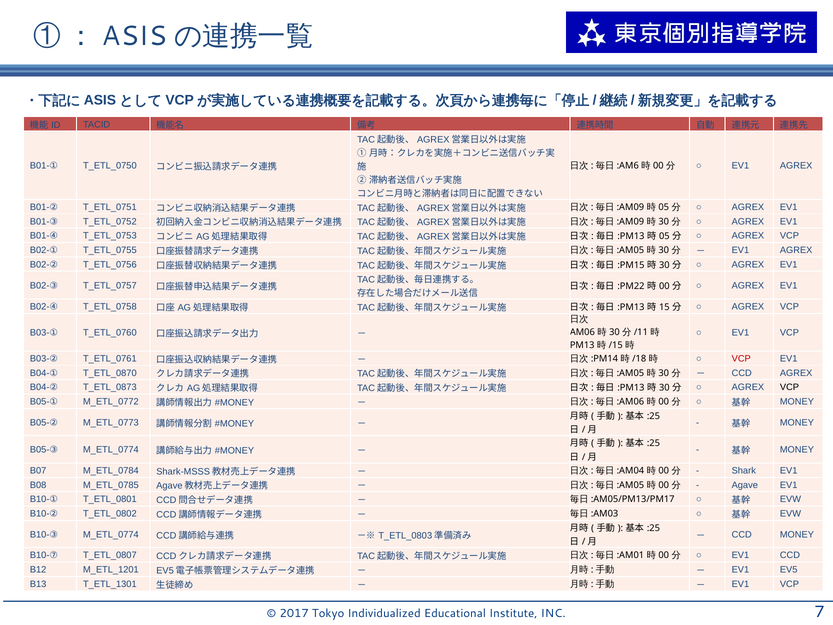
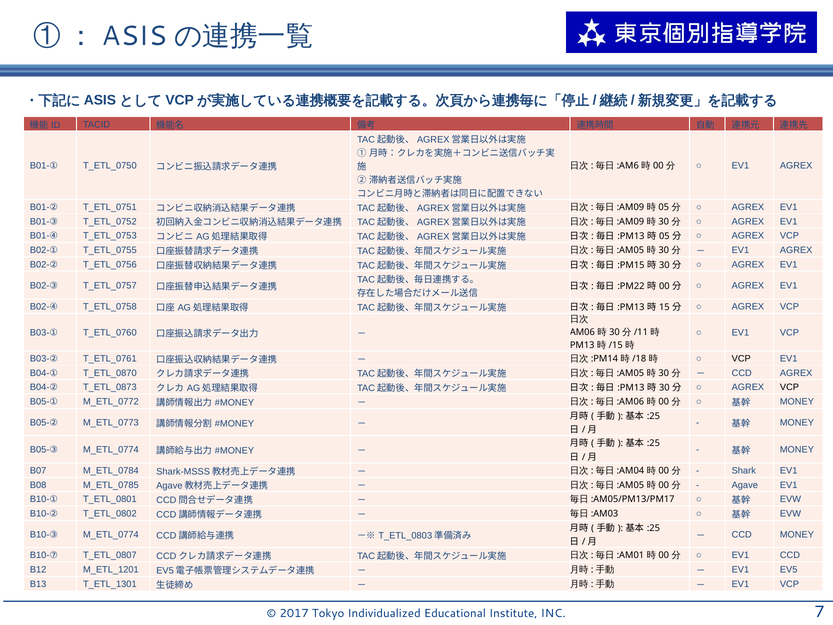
VCP colour: red -> black (741, 359)
